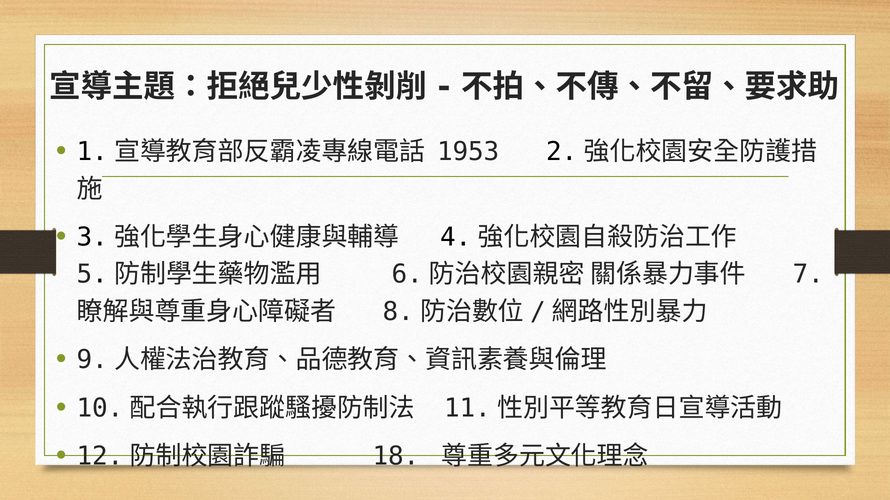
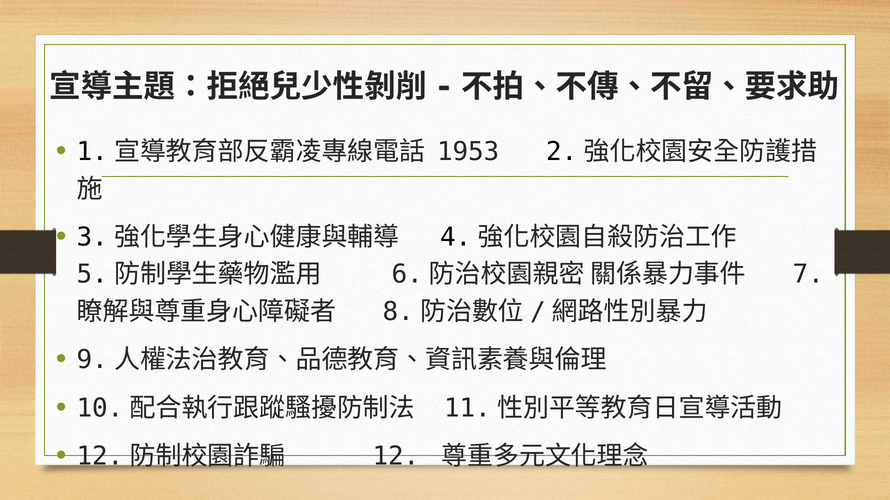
18: 18 -> 12 (396, 457)
